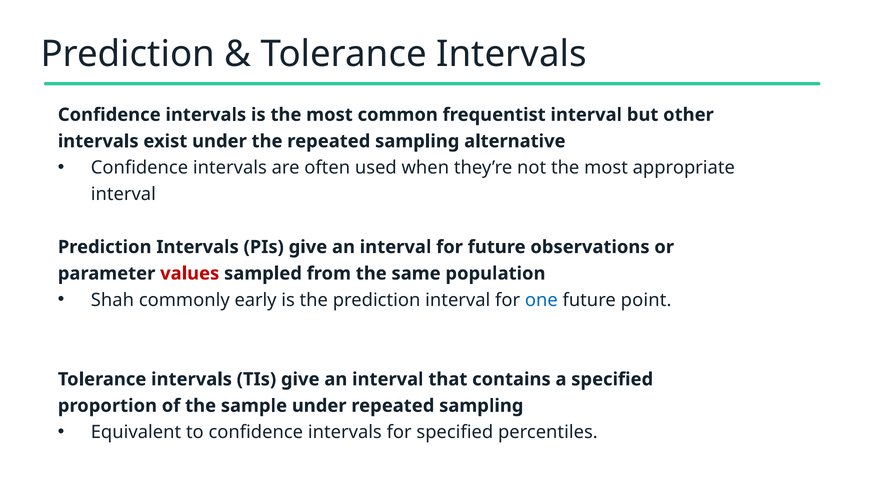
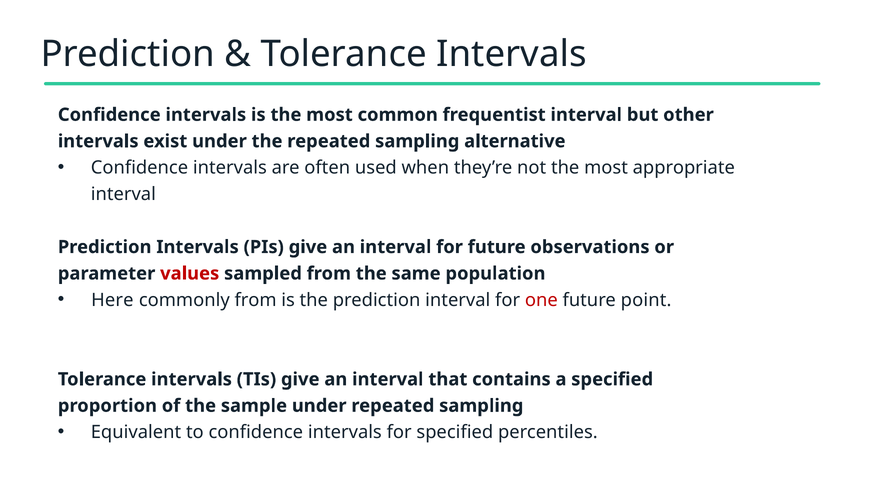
Shah: Shah -> Here (112, 300)
commonly early: early -> from (256, 300)
one colour: blue -> red (541, 300)
